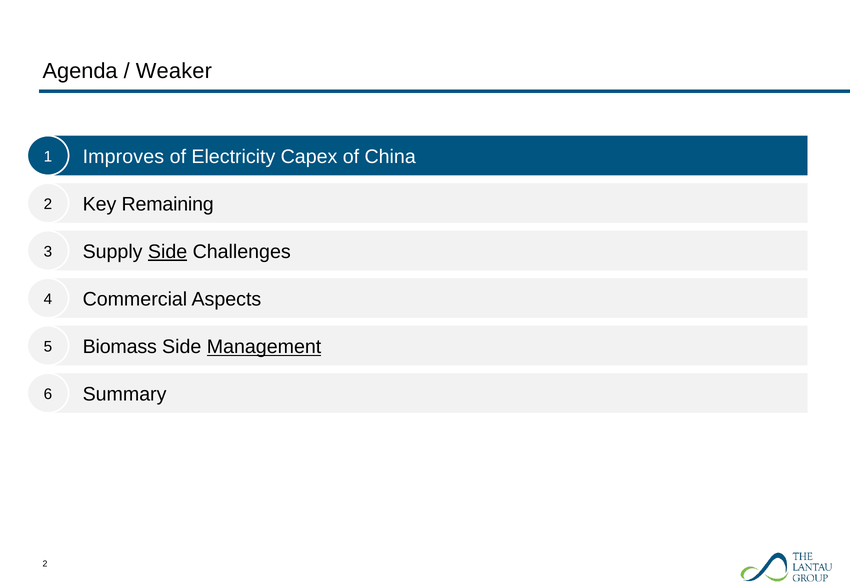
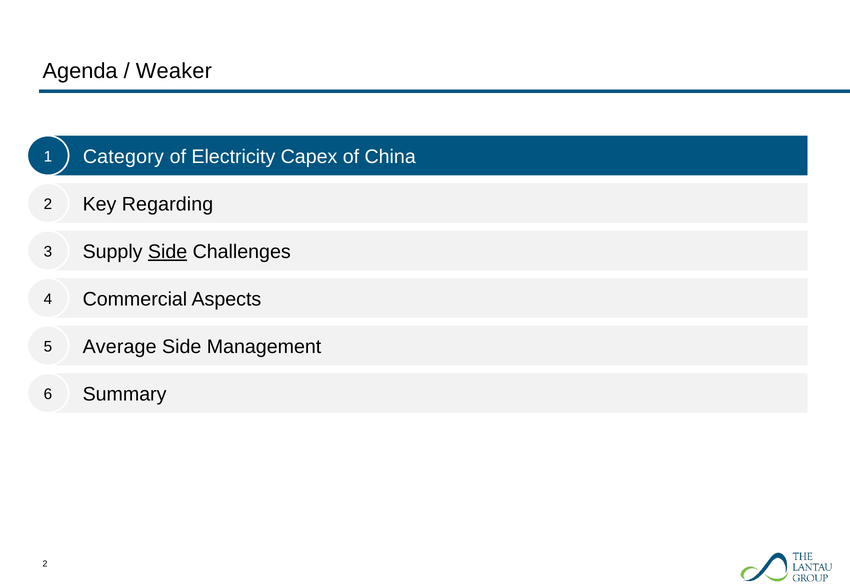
Improves: Improves -> Category (123, 157)
Remaining: Remaining -> Regarding (168, 205)
Biomass: Biomass -> Average (120, 347)
Management underline: present -> none (264, 347)
